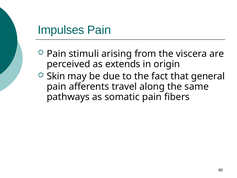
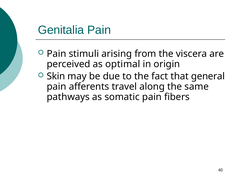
Impulses: Impulses -> Genitalia (61, 30)
extends: extends -> optimal (123, 64)
